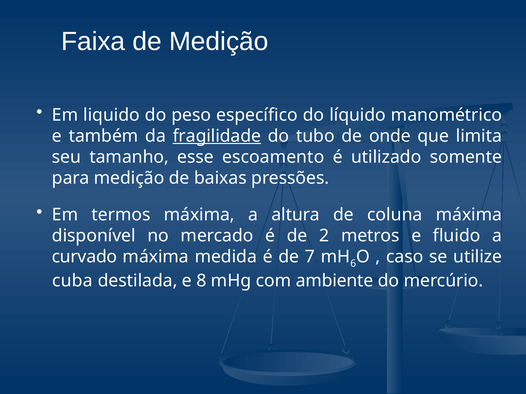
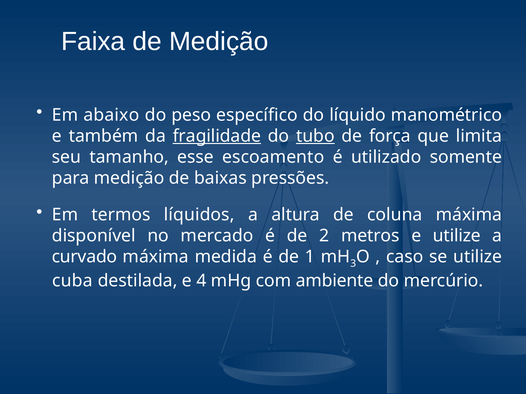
liquido: liquido -> abaixo (111, 115)
tubo underline: none -> present (315, 136)
onde: onde -> força (390, 136)
termos máxima: máxima -> líquidos (199, 215)
e fluido: fluido -> utilize (457, 236)
7: 7 -> 1 (310, 257)
6: 6 -> 3 (353, 264)
8: 8 -> 4 (201, 281)
